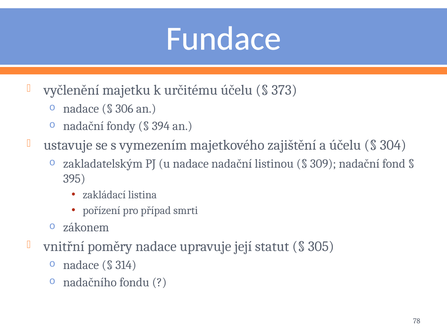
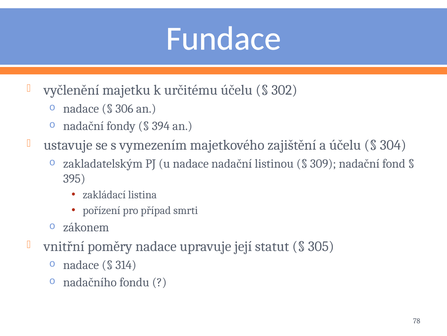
373: 373 -> 302 (284, 90)
